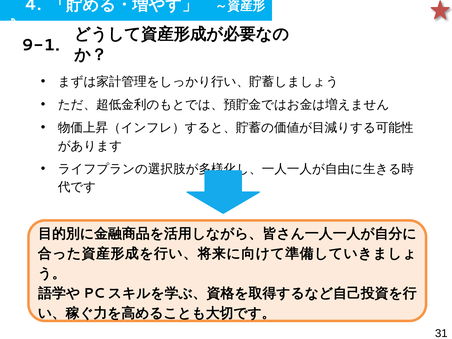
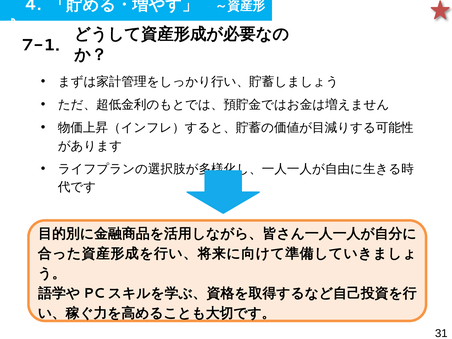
9-1: 9-1 -> 7-1 (41, 45)
